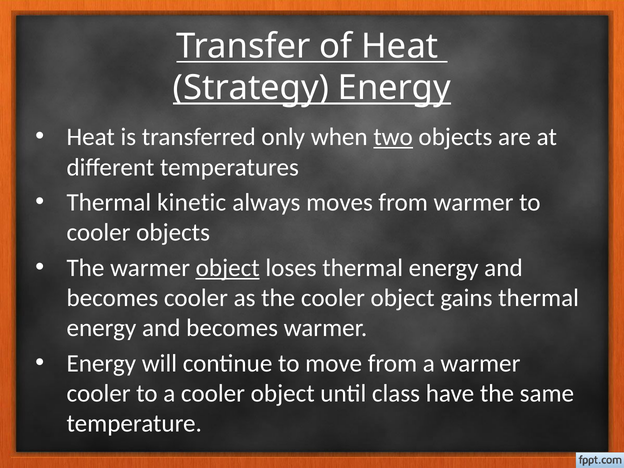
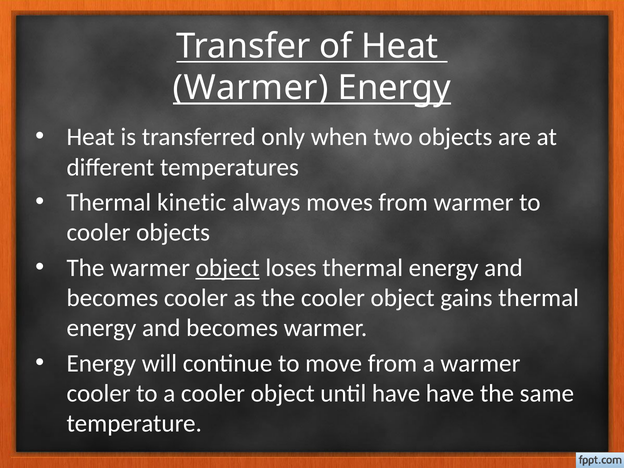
Strategy: Strategy -> Warmer (251, 88)
two underline: present -> none (393, 137)
until class: class -> have (396, 393)
